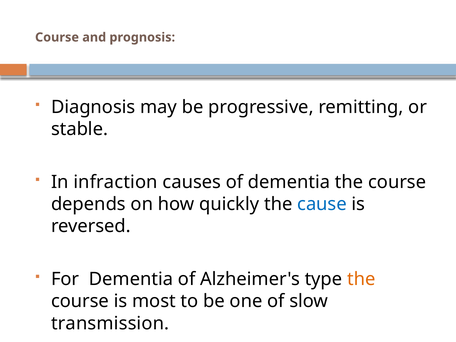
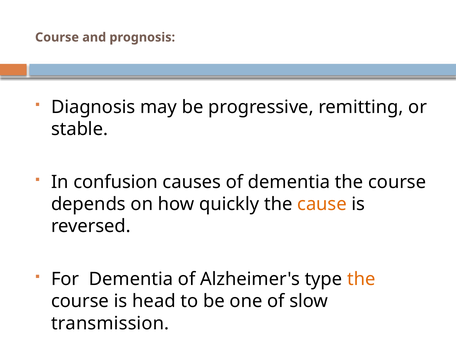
infraction: infraction -> confusion (116, 182)
cause colour: blue -> orange (322, 204)
most: most -> head (154, 301)
